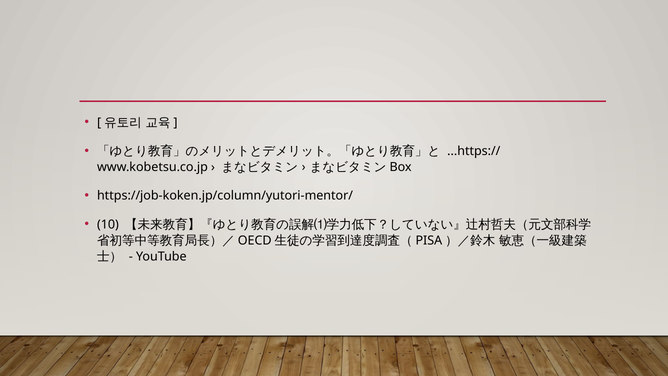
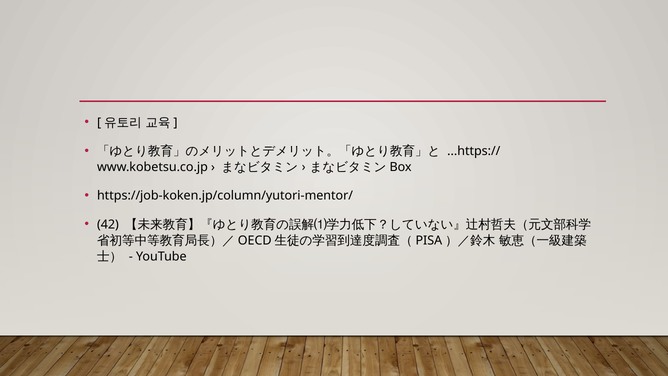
10: 10 -> 42 (108, 224)
